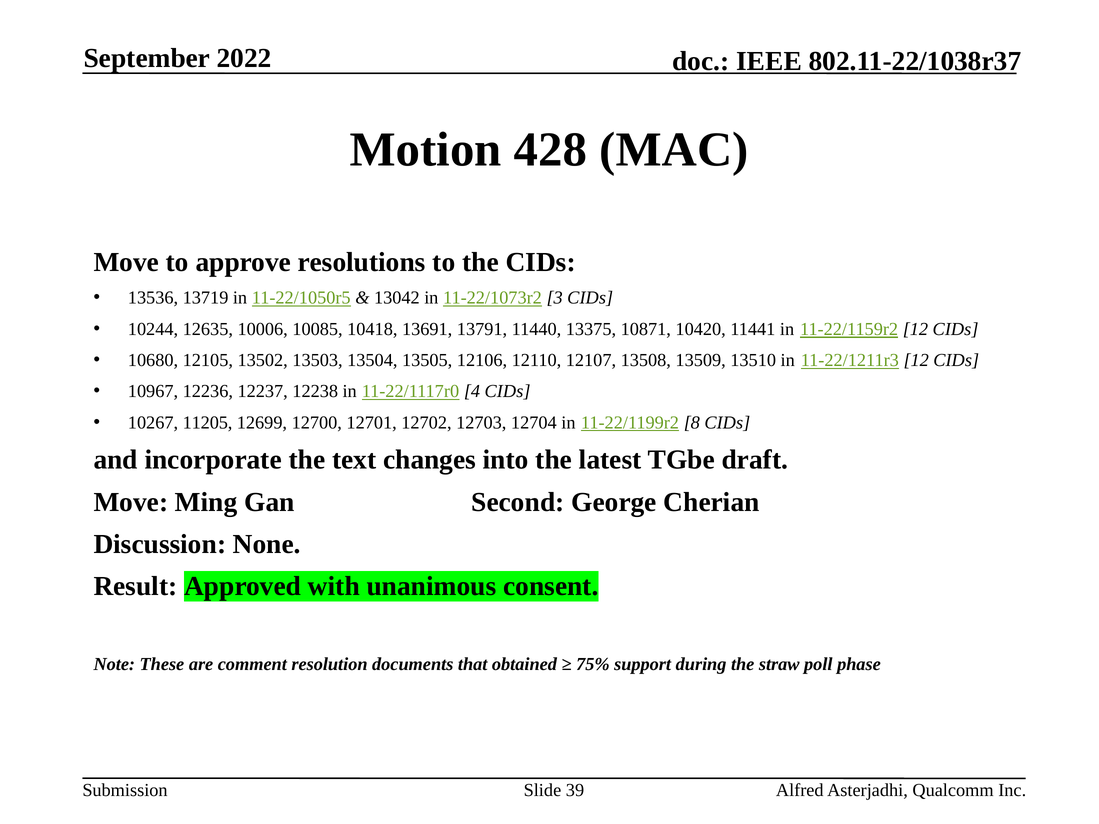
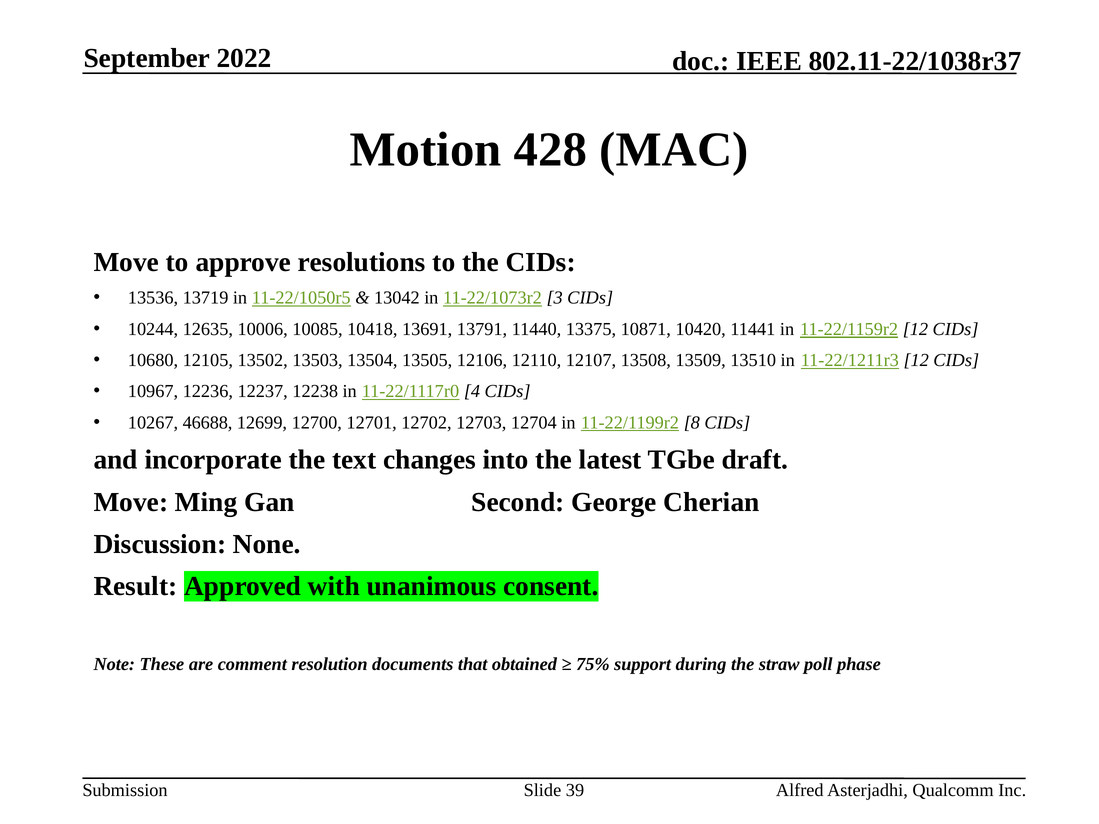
11205: 11205 -> 46688 (208, 423)
